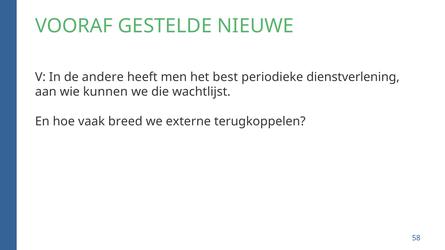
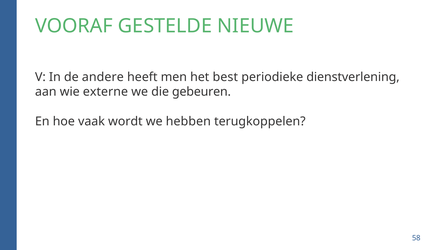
kunnen: kunnen -> externe (105, 92)
wachtlijst: wachtlijst -> gebeuren (201, 92)
breed: breed -> wordt (125, 122)
externe: externe -> hebben (188, 122)
